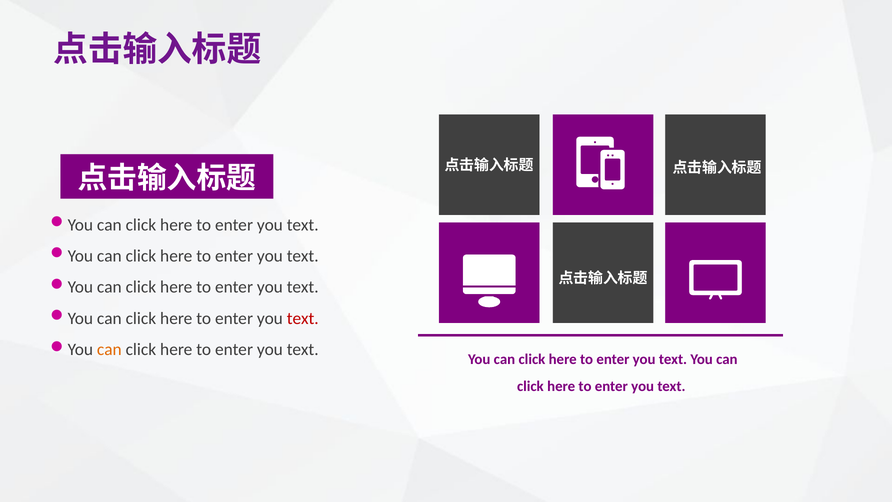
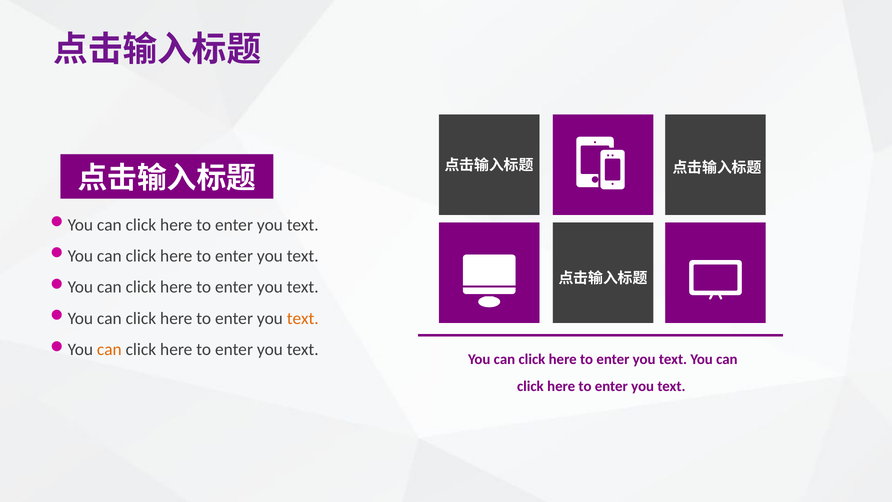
text colour: red -> orange (303, 318)
